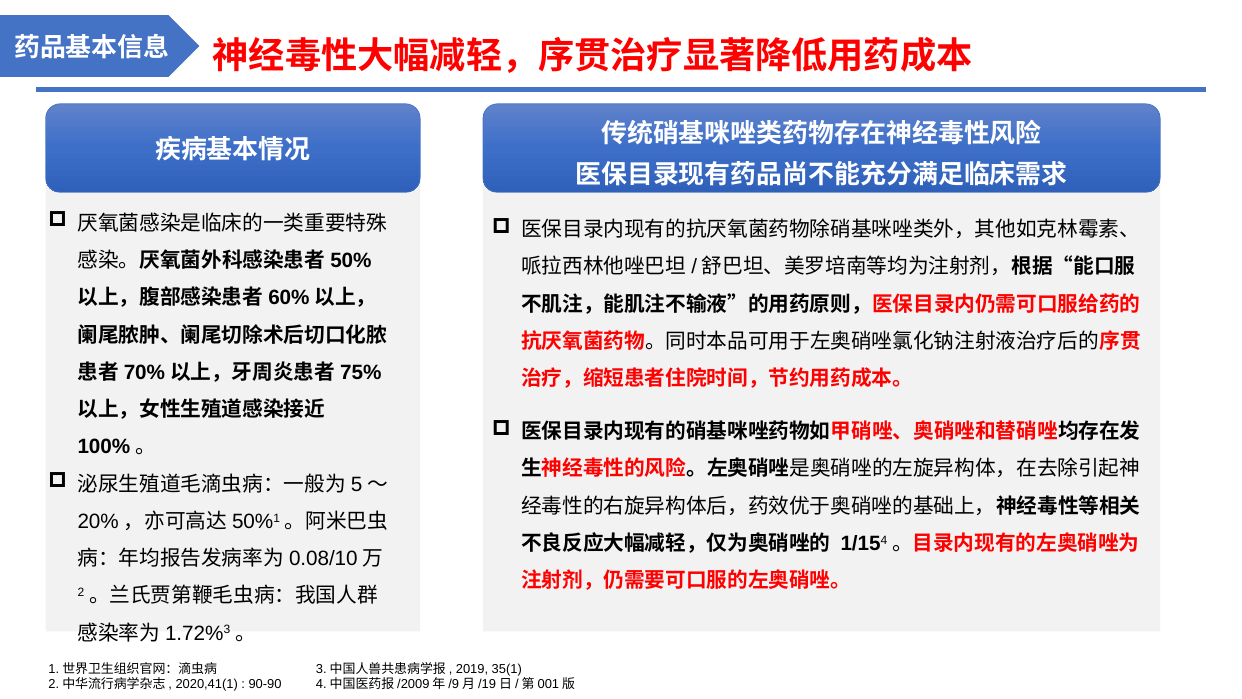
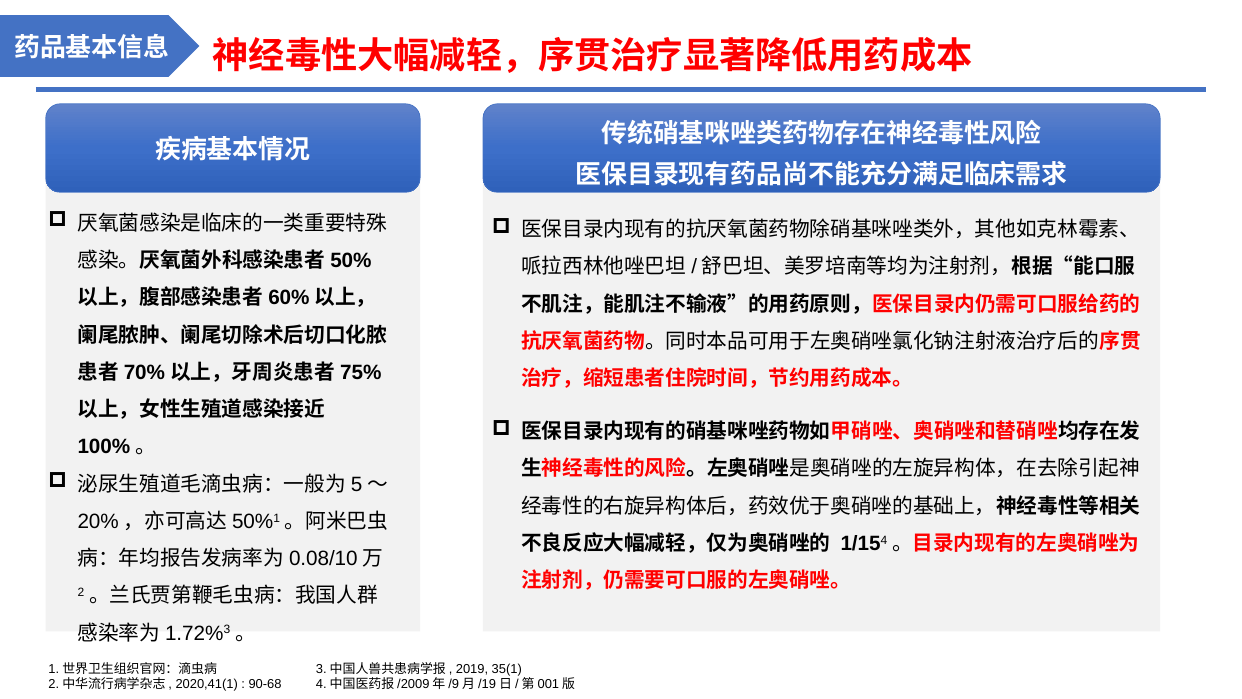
90-90: 90-90 -> 90-68 (265, 684)
